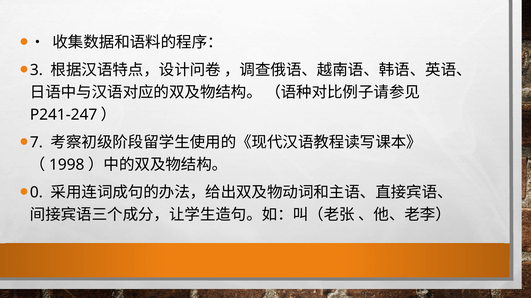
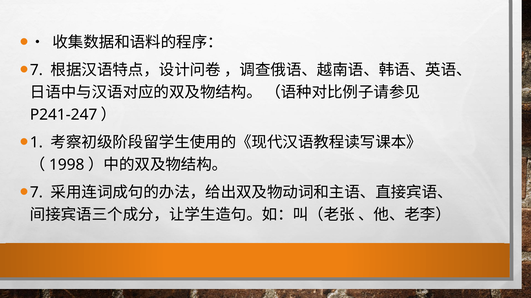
3: 3 -> 7 (36, 70)
7: 7 -> 1 (36, 143)
0: 0 -> 7 (36, 193)
